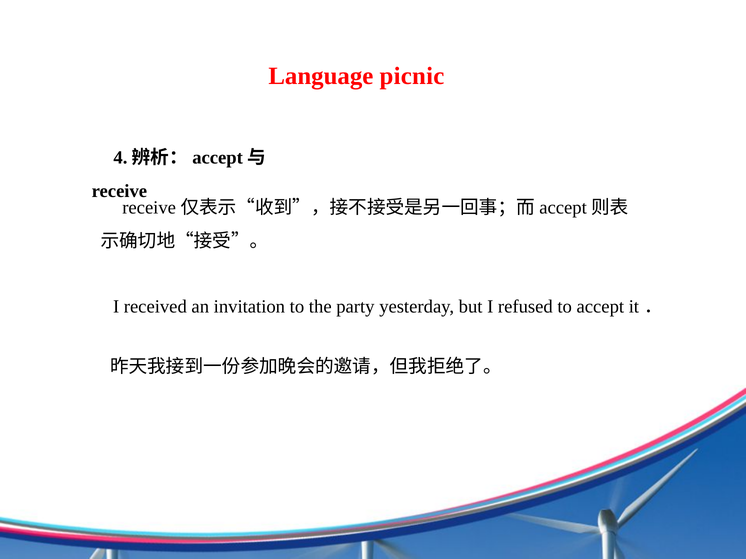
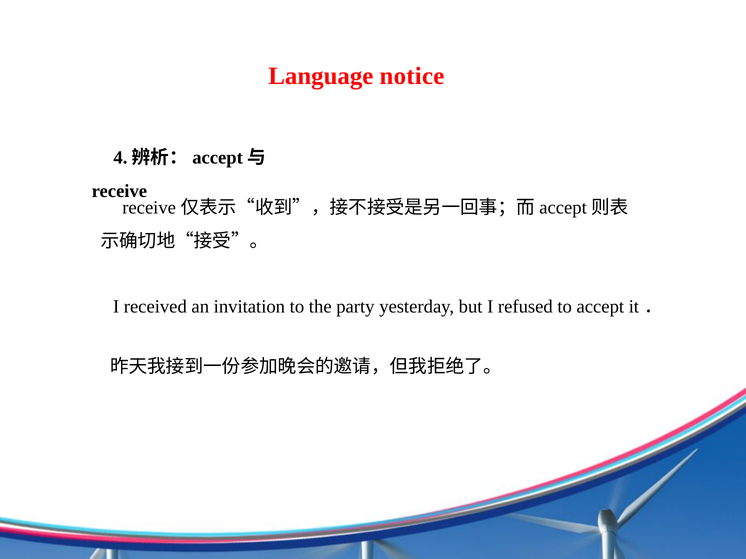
picnic: picnic -> notice (412, 76)
